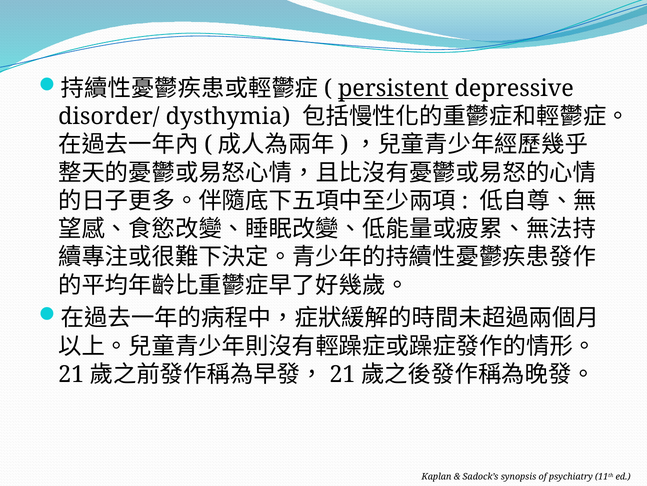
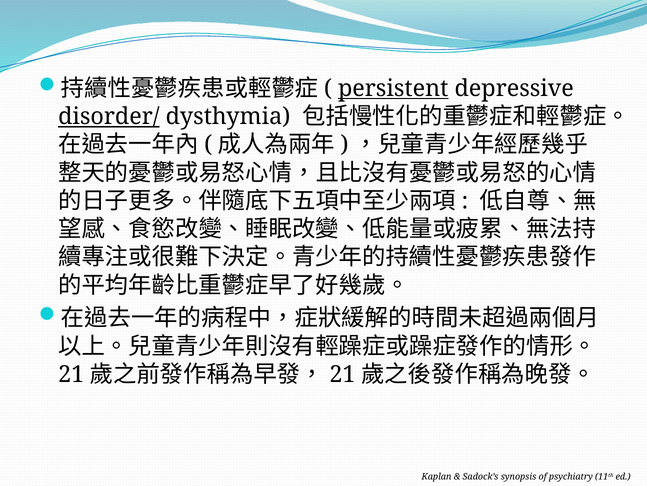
disorder/ underline: none -> present (109, 116)
